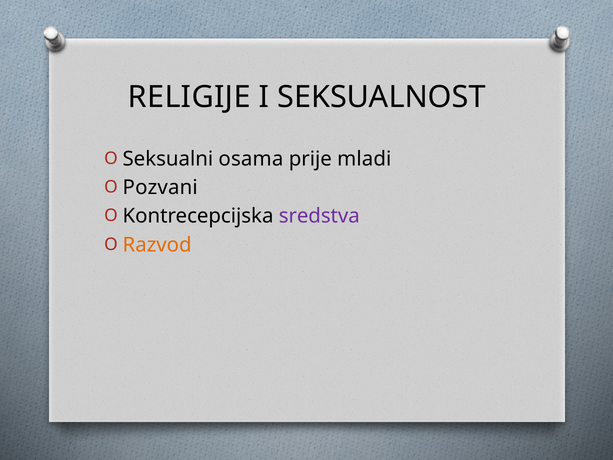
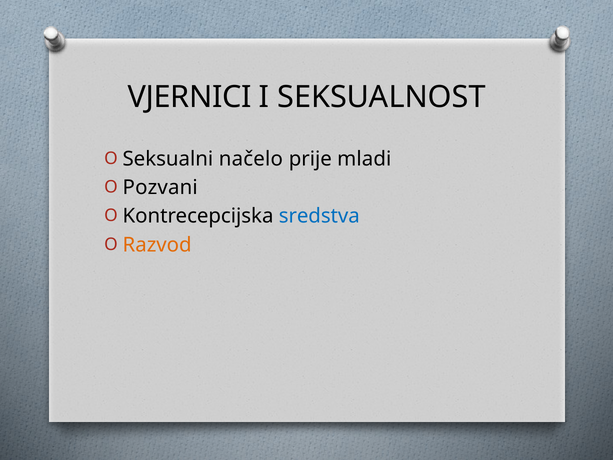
RELIGIJE: RELIGIJE -> VJERNICI (190, 97)
osama: osama -> načelo (251, 159)
sredstva colour: purple -> blue (319, 216)
